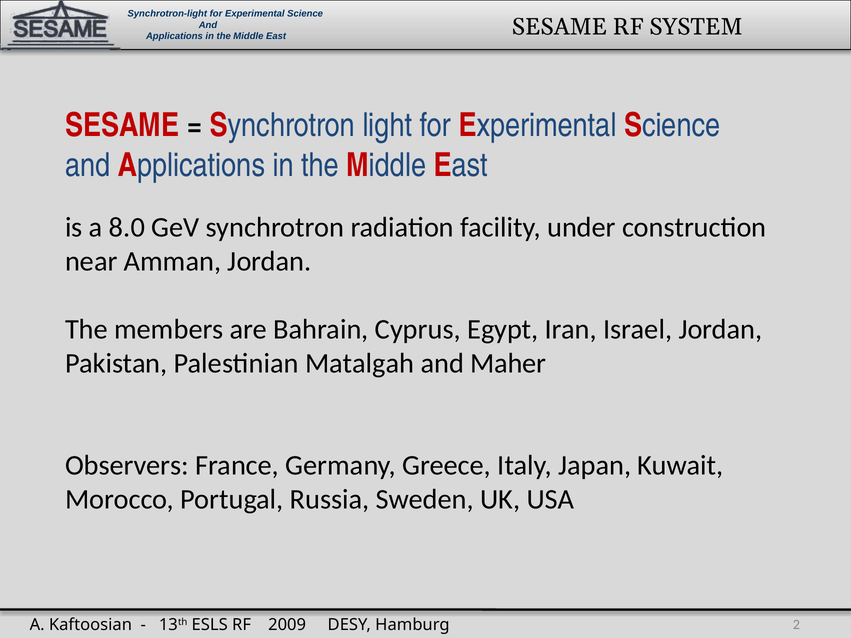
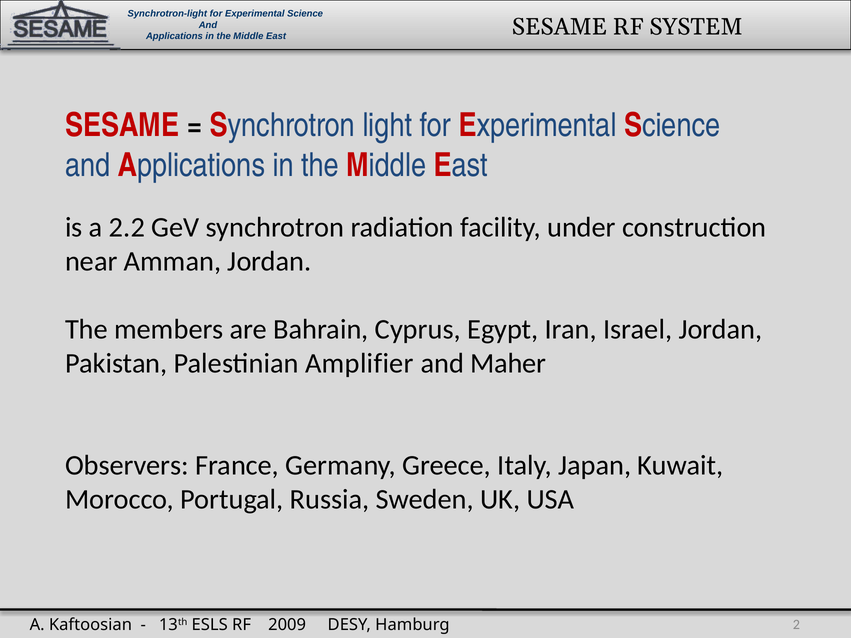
8.0: 8.0 -> 2.2 (127, 227)
Matalgah: Matalgah -> Amplifier (359, 364)
